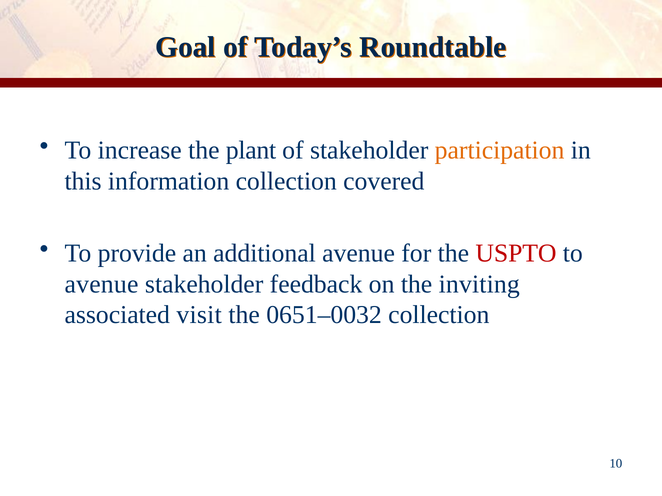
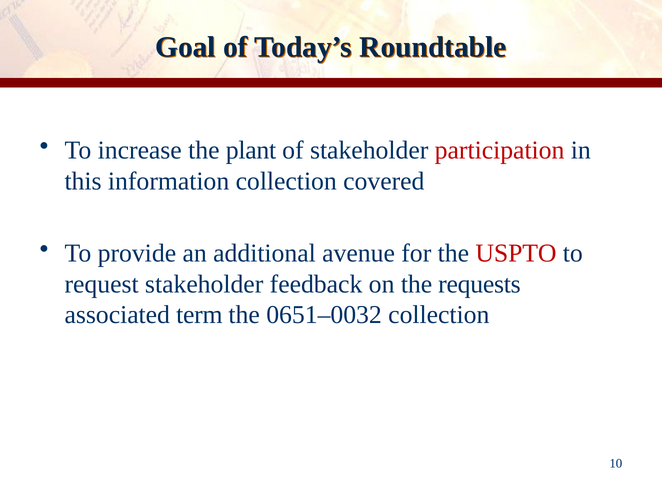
participation colour: orange -> red (500, 150)
avenue: avenue -> request (102, 284)
inviting: inviting -> requests (479, 284)
visit: visit -> term (199, 315)
